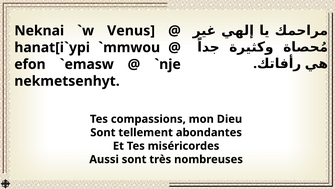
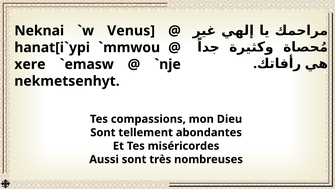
efon: efon -> xere (30, 64)
